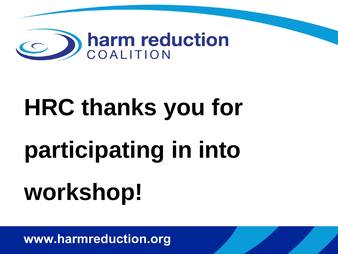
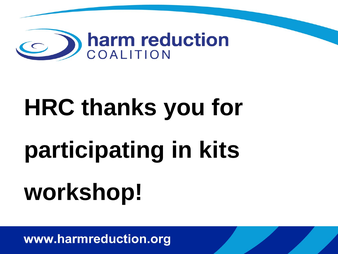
into: into -> kits (219, 150)
